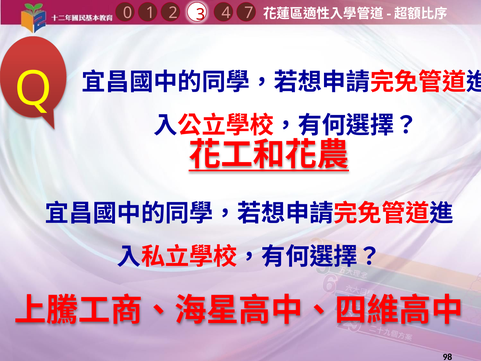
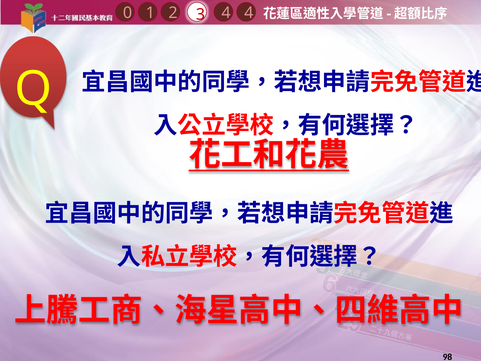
4 7: 7 -> 4 (249, 13)
